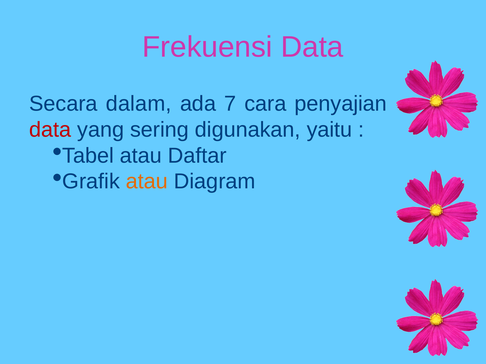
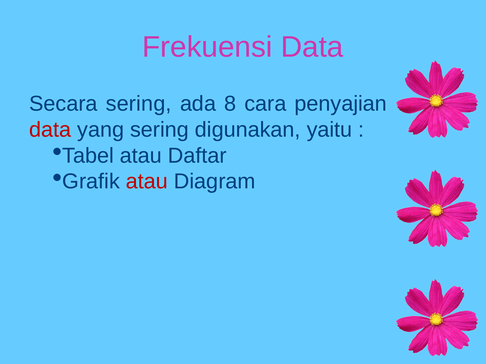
Secara dalam: dalam -> sering (139, 104)
7: 7 -> 8 (230, 104)
atau colour: orange -> red (147, 182)
